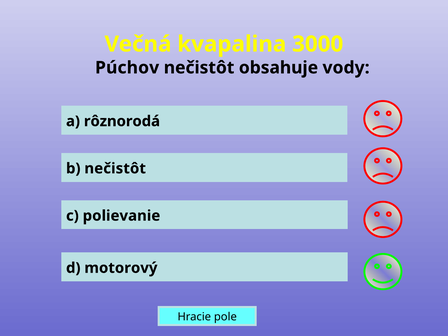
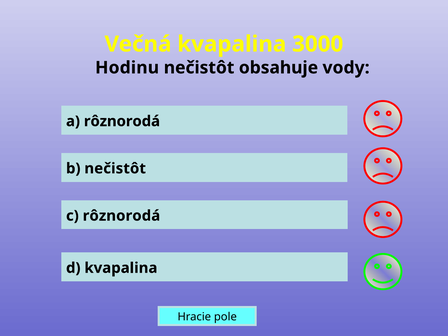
Púchov: Púchov -> Hodinu (127, 68)
c polievanie: polievanie -> rôznorodá (121, 216)
d motorový: motorový -> kvapalina (121, 268)
